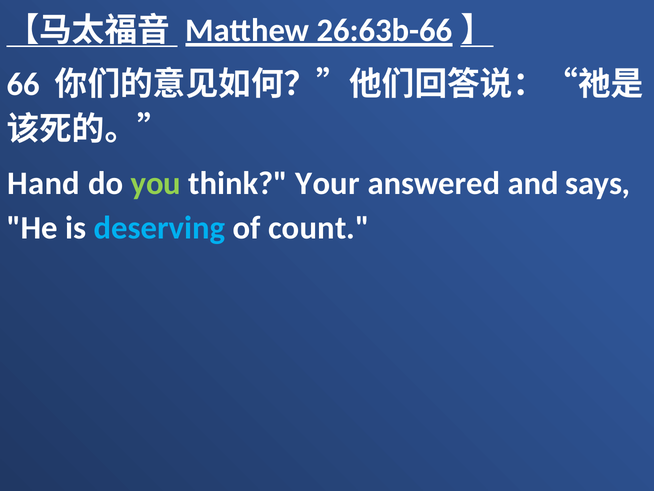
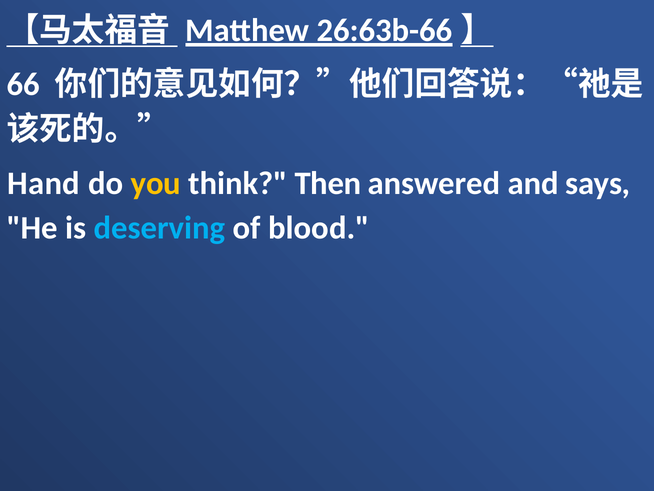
you colour: light green -> yellow (156, 183)
Your: Your -> Then (328, 183)
count: count -> blood (319, 228)
